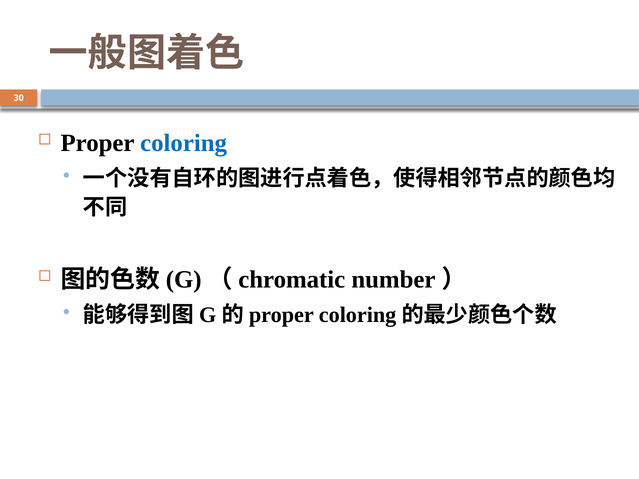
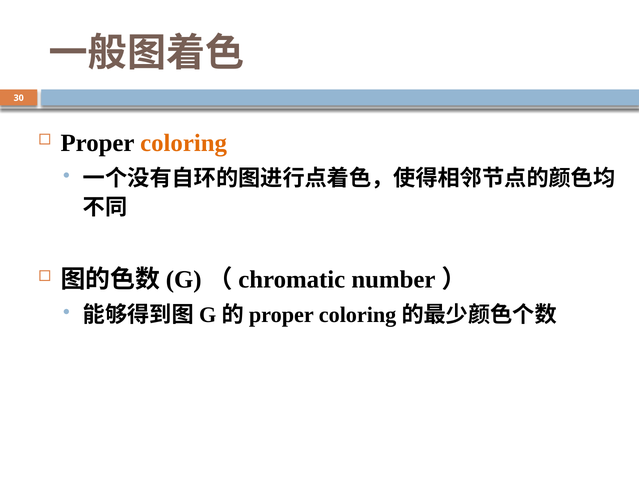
coloring colour: blue -> orange (184, 143)
